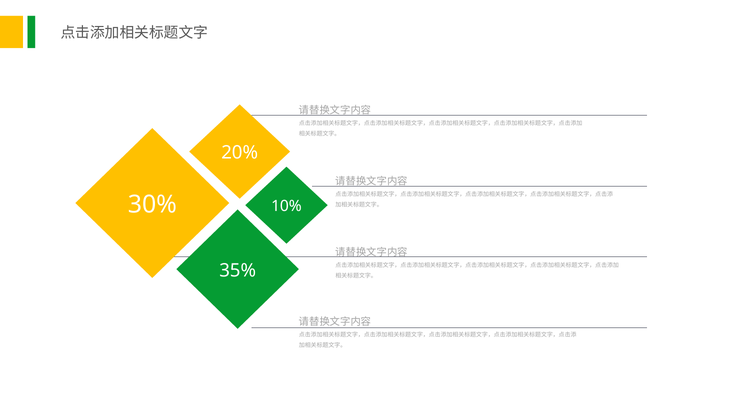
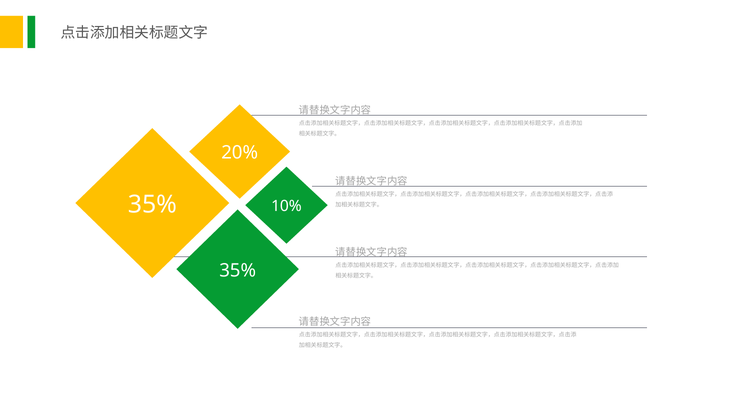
30%: 30% -> 35% (152, 205)
